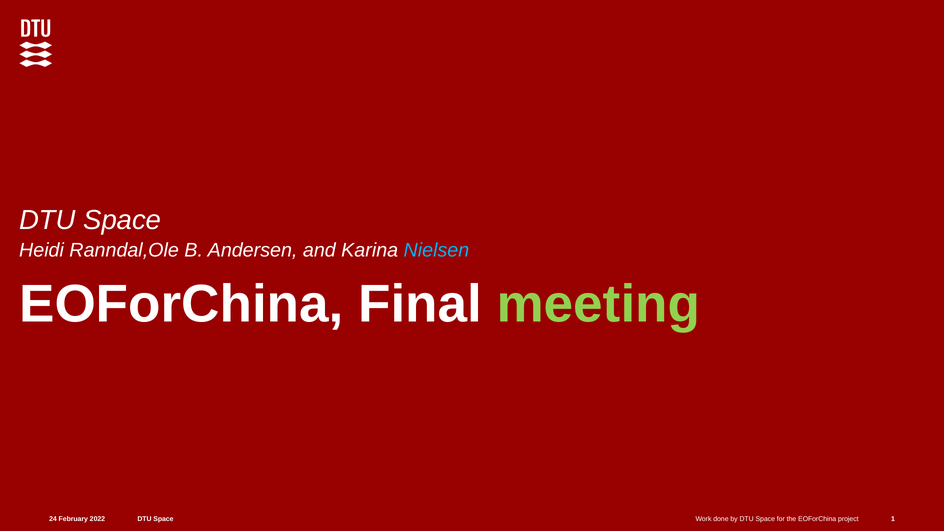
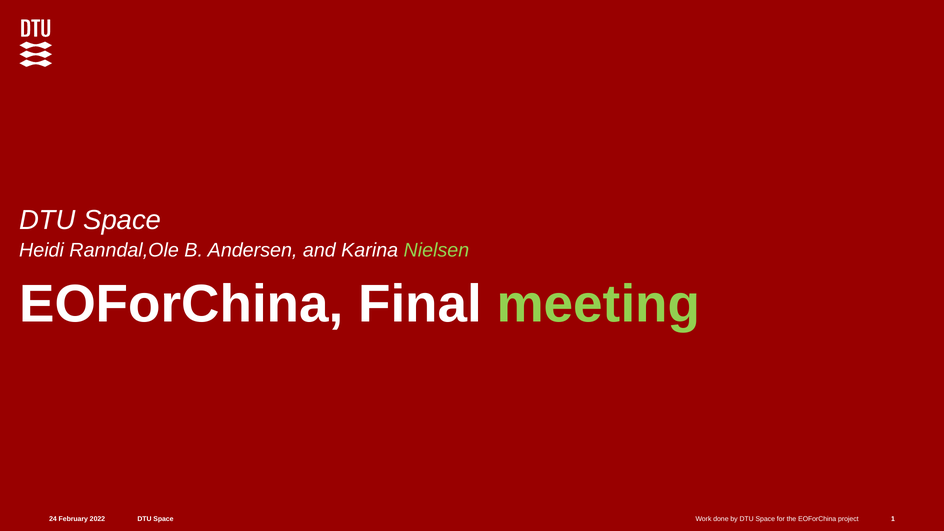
Nielsen colour: light blue -> light green (436, 250)
